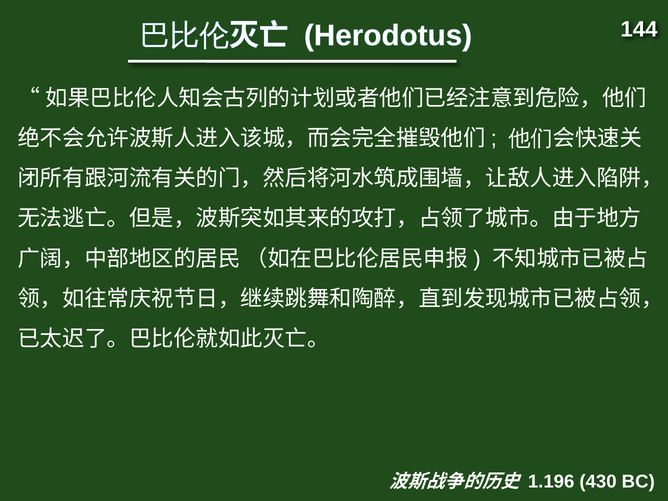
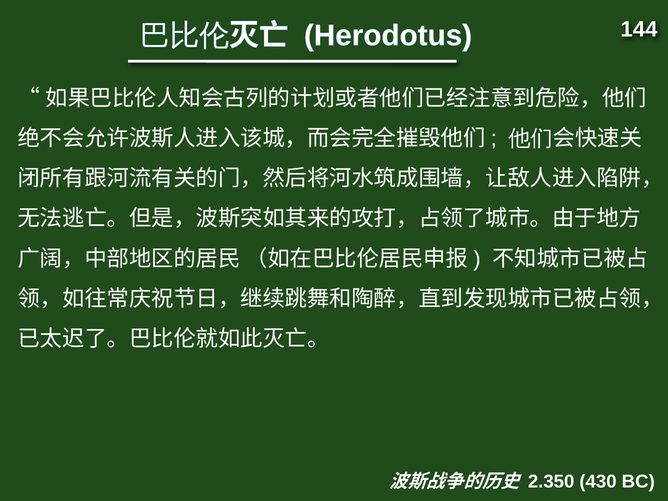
1.196: 1.196 -> 2.350 (551, 482)
